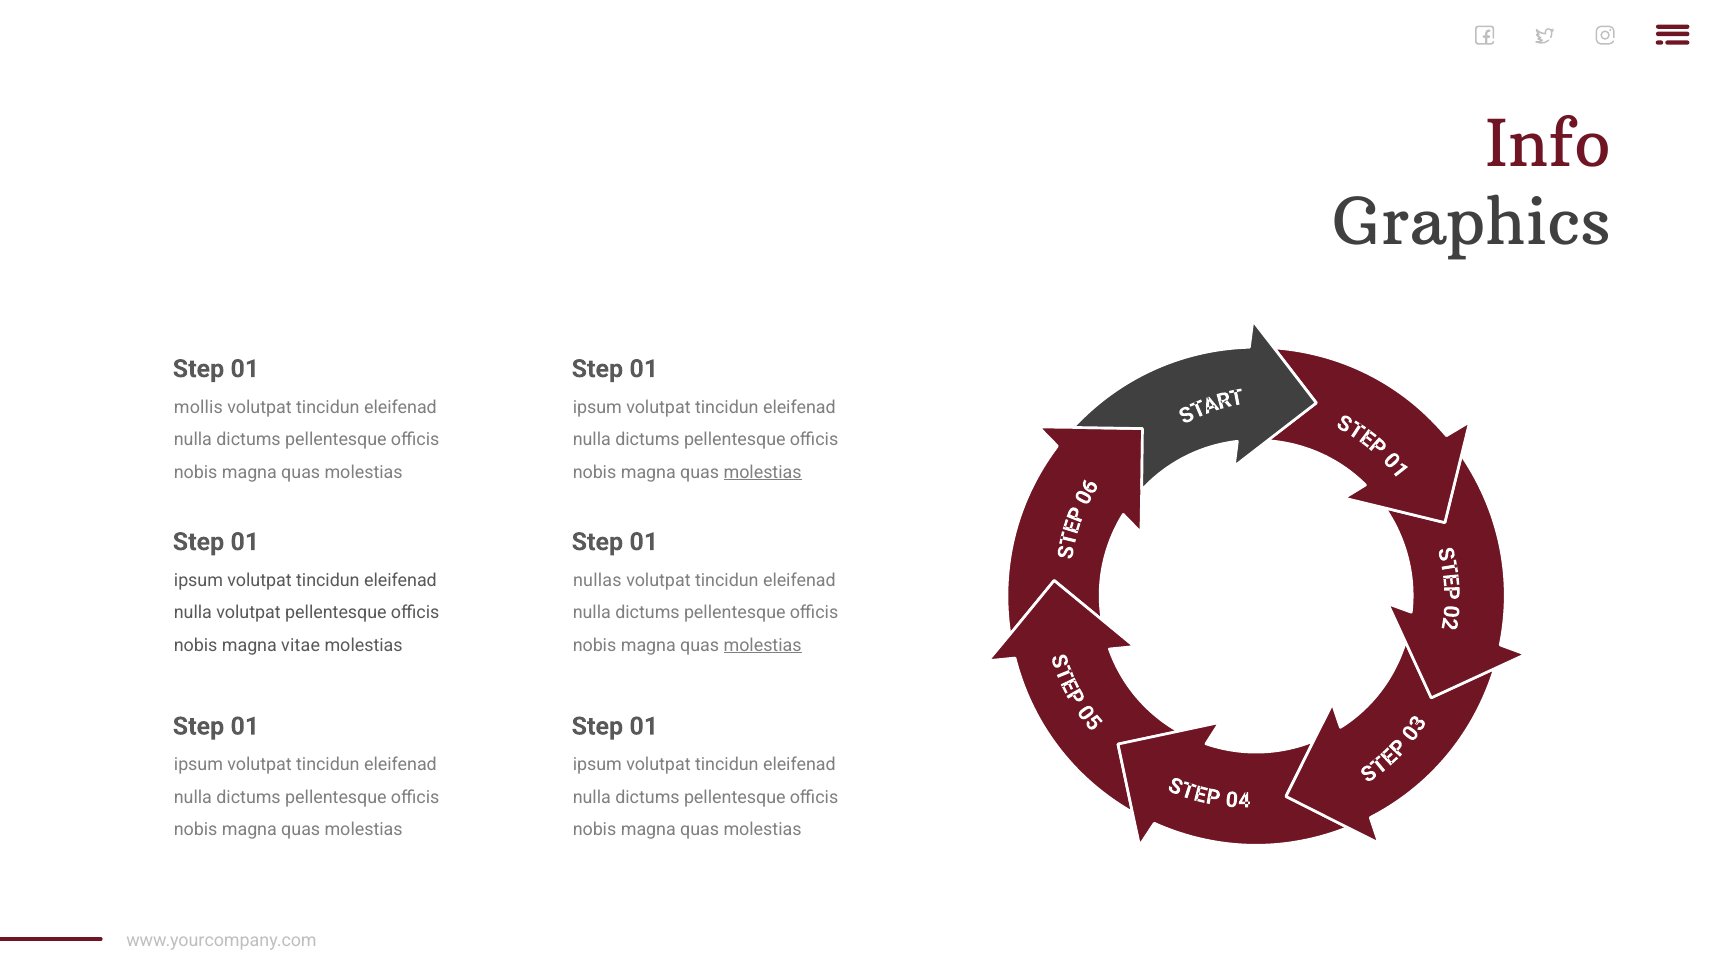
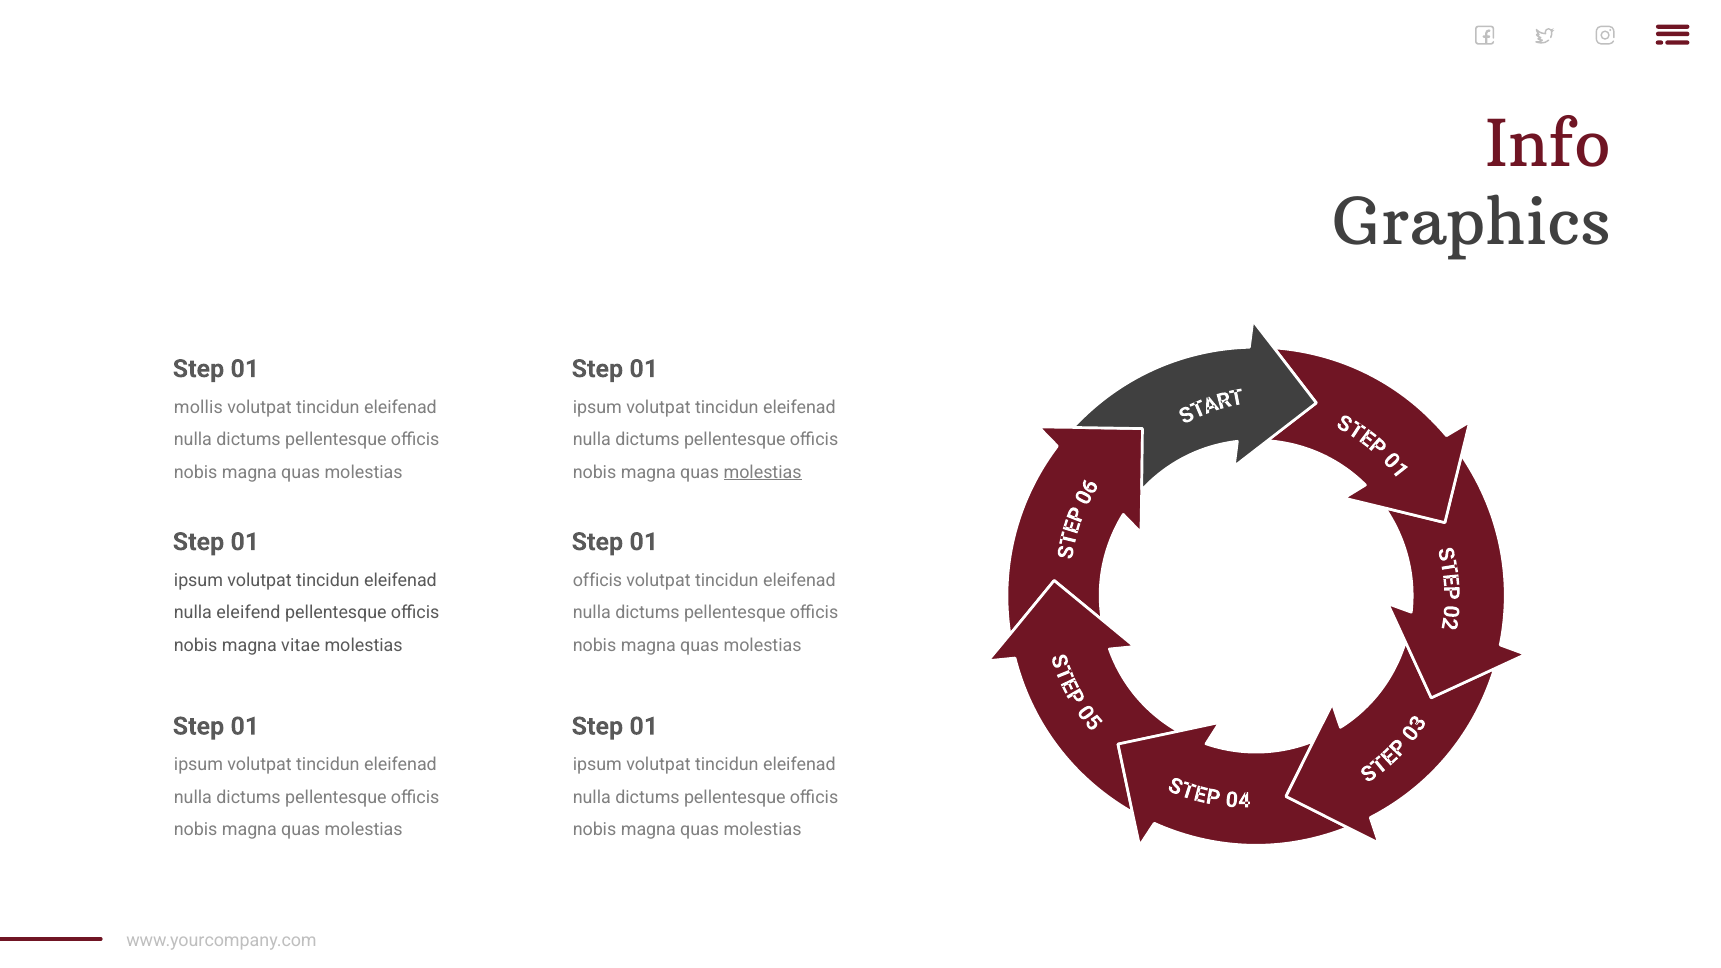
nullas: nullas -> officis (597, 581)
nulla volutpat: volutpat -> eleifend (248, 613)
molestias underline: present -> none (763, 645)
